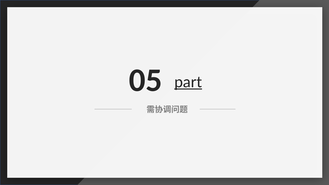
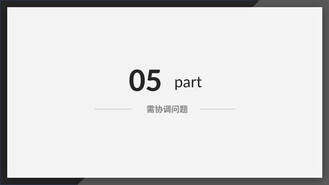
part underline: present -> none (188, 82)
